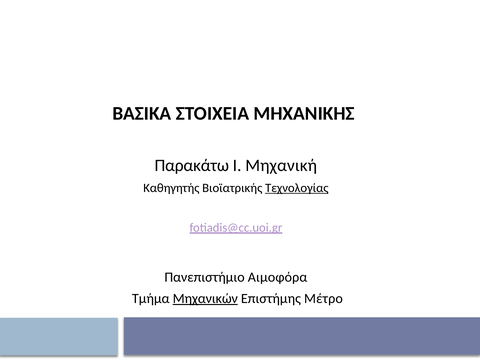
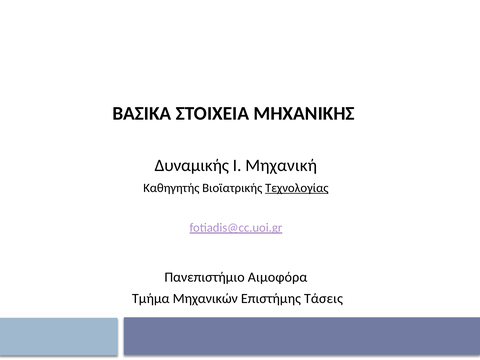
Παρακάτω: Παρακάτω -> Δυναμικής (192, 166)
Μηχανικών underline: present -> none (205, 299)
Μέτρο: Μέτρο -> Τάσεις (323, 299)
